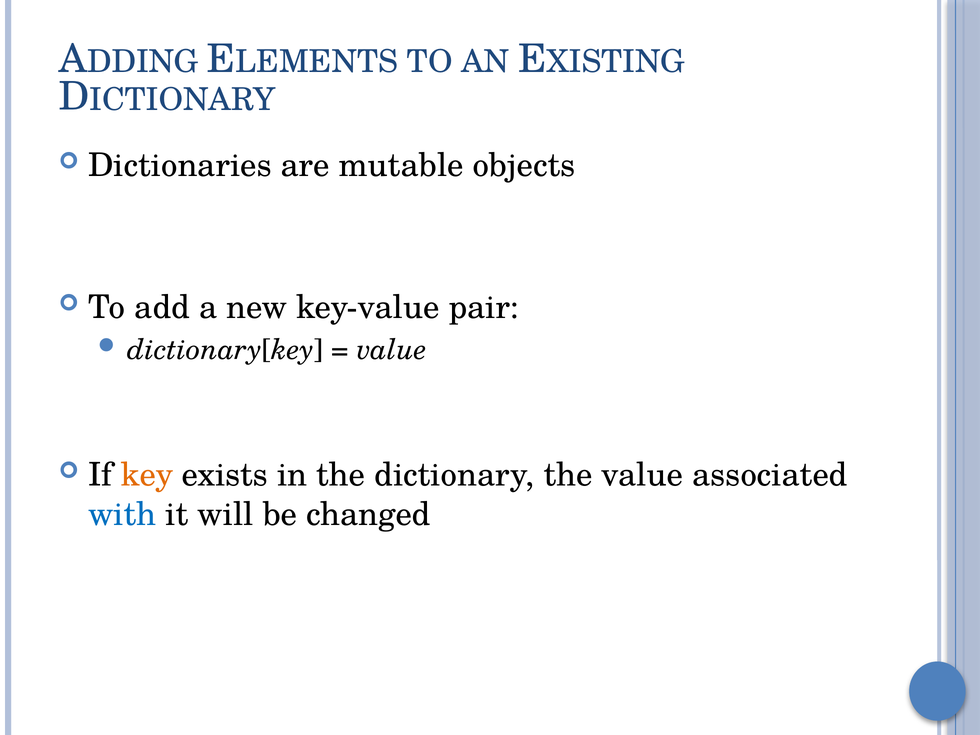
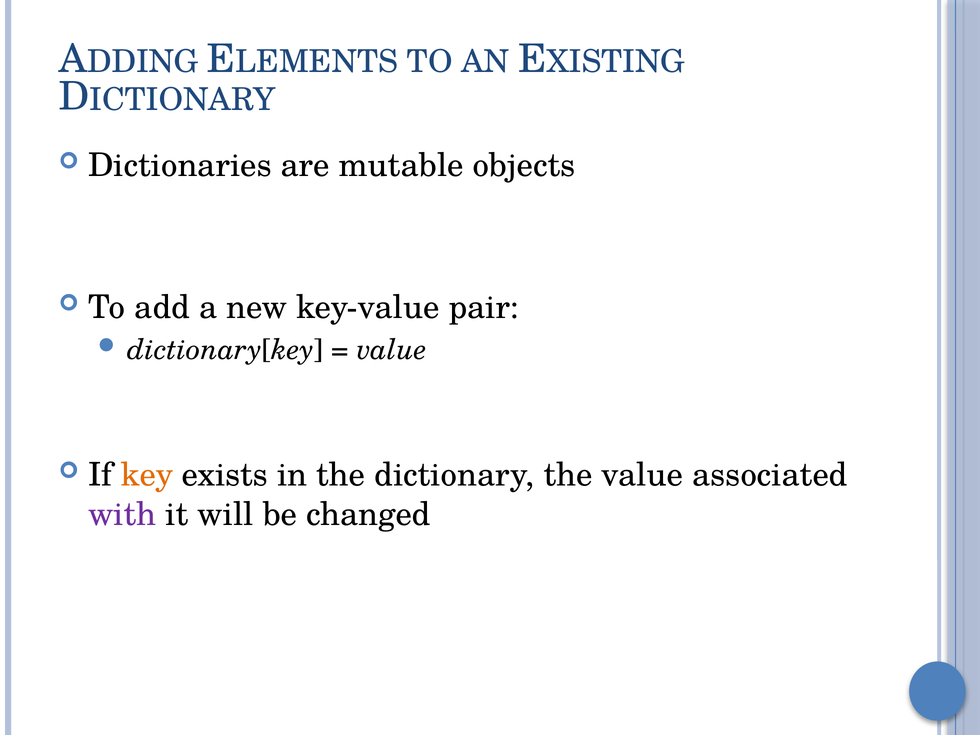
with colour: blue -> purple (122, 514)
